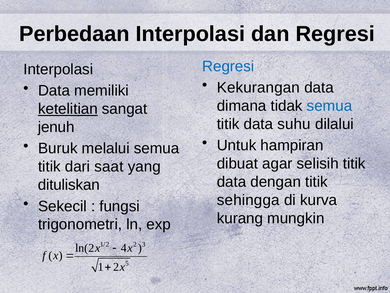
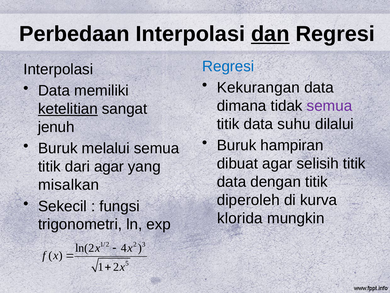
dan underline: none -> present (270, 34)
semua colour: blue -> purple (329, 106)
Untuk: Untuk -> Buruk (237, 145)
dari saat: saat -> agar (109, 166)
dituliskan: dituliskan -> misalkan (69, 185)
sehingga: sehingga -> diperoleh (248, 200)
kurang: kurang -> klorida (240, 218)
